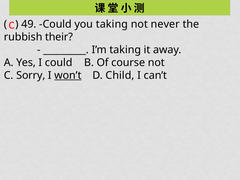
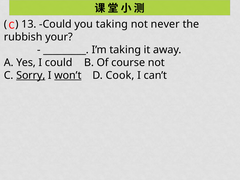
49: 49 -> 13 (29, 24)
their: their -> your (59, 37)
Sorry underline: none -> present (31, 75)
Child: Child -> Cook (120, 75)
